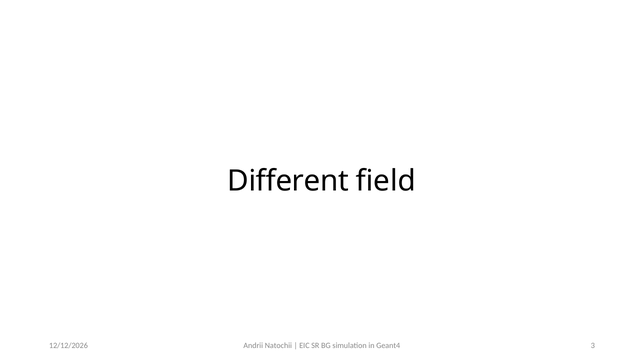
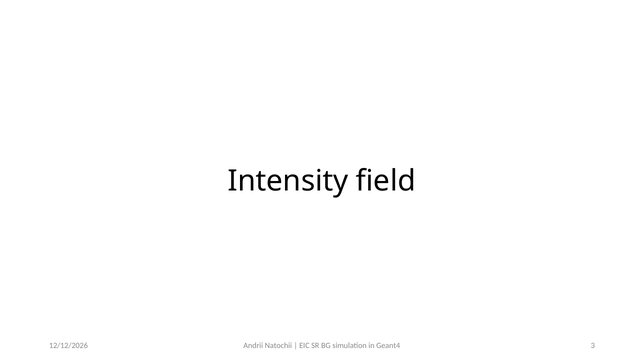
Different: Different -> Intensity (288, 181)
